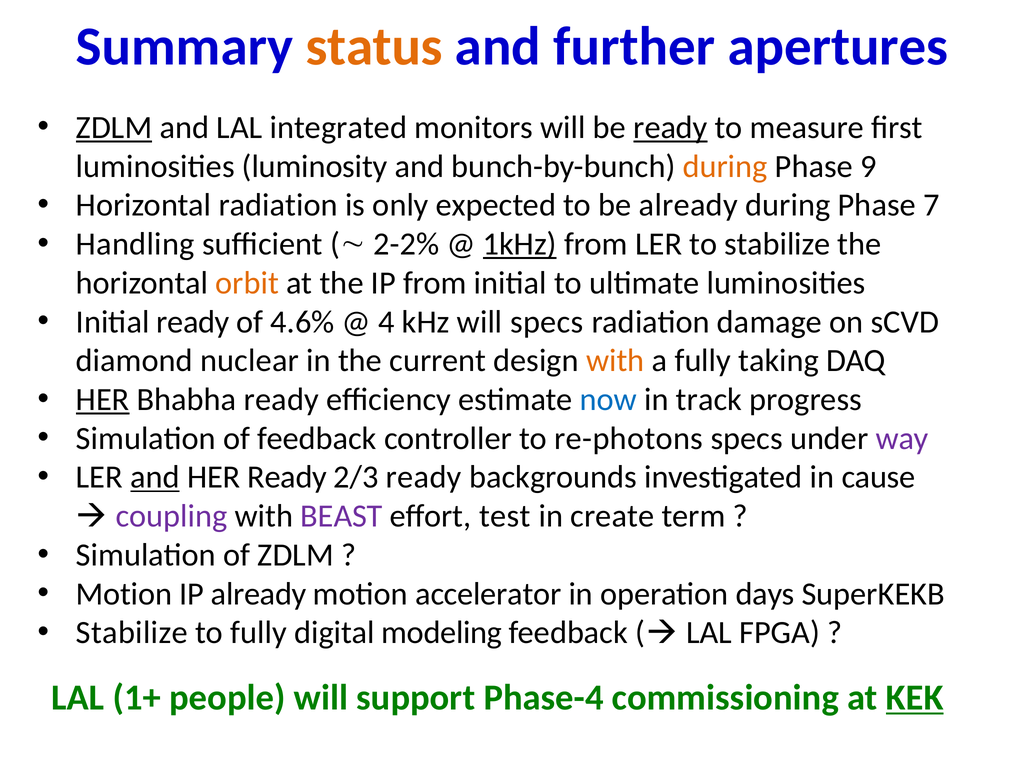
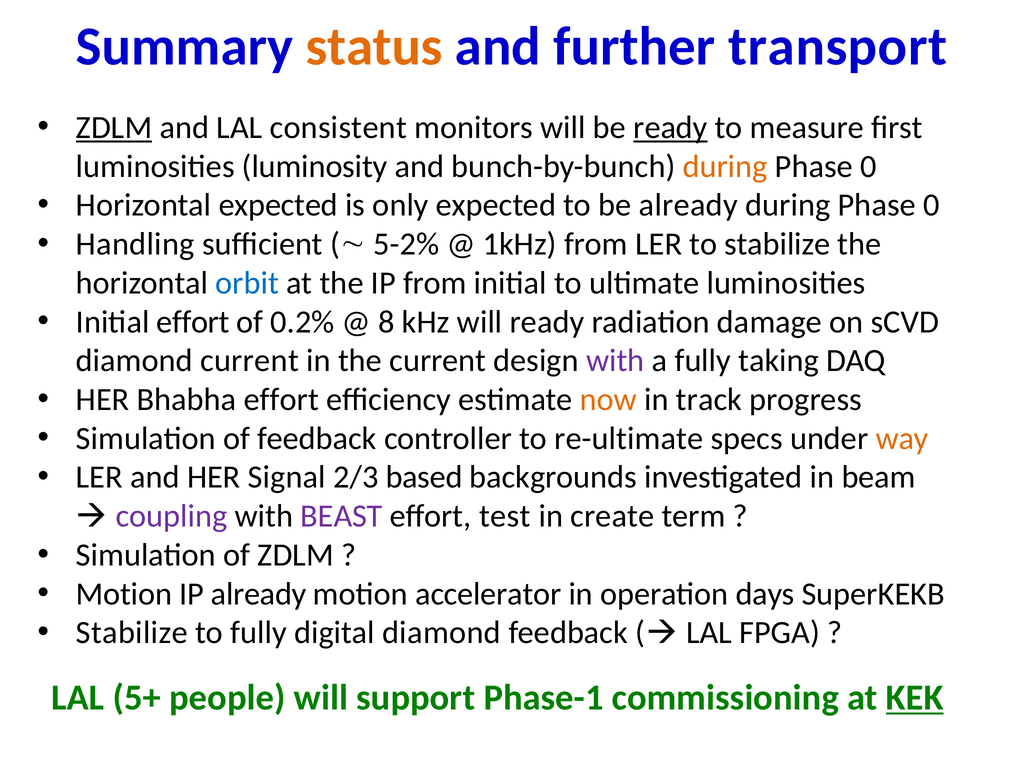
apertures: apertures -> transport (838, 47)
integrated: integrated -> consistent (338, 127)
9: 9 -> 0 (868, 166)
Horizontal radiation: radiation -> expected (278, 205)
7: 7 -> 0 (931, 205)
2-2%: 2-2% -> 5-2% (406, 244)
1kHz underline: present -> none (520, 244)
orbit colour: orange -> blue (247, 283)
Initial ready: ready -> effort (193, 322)
4.6%: 4.6% -> 0.2% (302, 322)
4: 4 -> 8 (386, 322)
will specs: specs -> ready (547, 322)
diamond nuclear: nuclear -> current (249, 360)
with colour: orange -> purple (615, 360)
HER underline: present -> none (103, 399)
Bhabha ready: ready -> effort (281, 399)
now colour: blue -> orange (608, 399)
re-photons: re-photons -> re-ultimate (629, 438)
way colour: purple -> orange (902, 438)
and underline: present -> none (155, 477)
HER Ready: Ready -> Signal (287, 477)
2/3 ready: ready -> based (424, 477)
cause: cause -> beam (878, 477)
digital modeling: modeling -> diamond (441, 632)
1+: 1+ -> 5+ (137, 697)
Phase-4: Phase-4 -> Phase-1 (544, 697)
